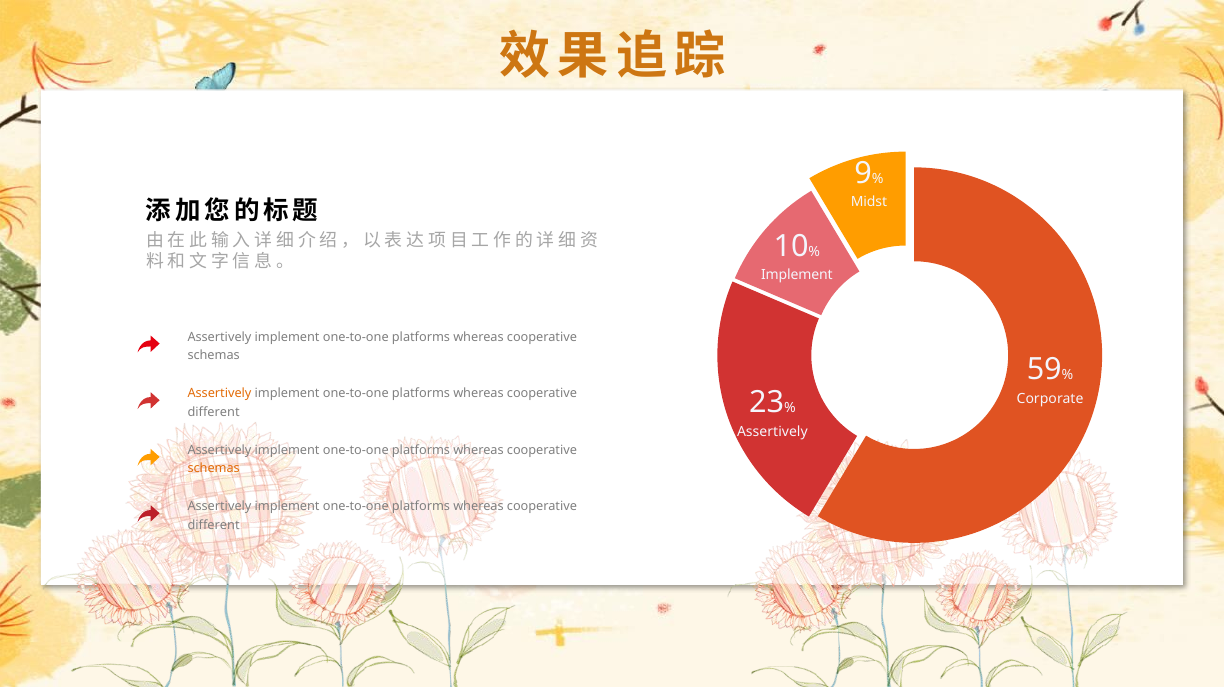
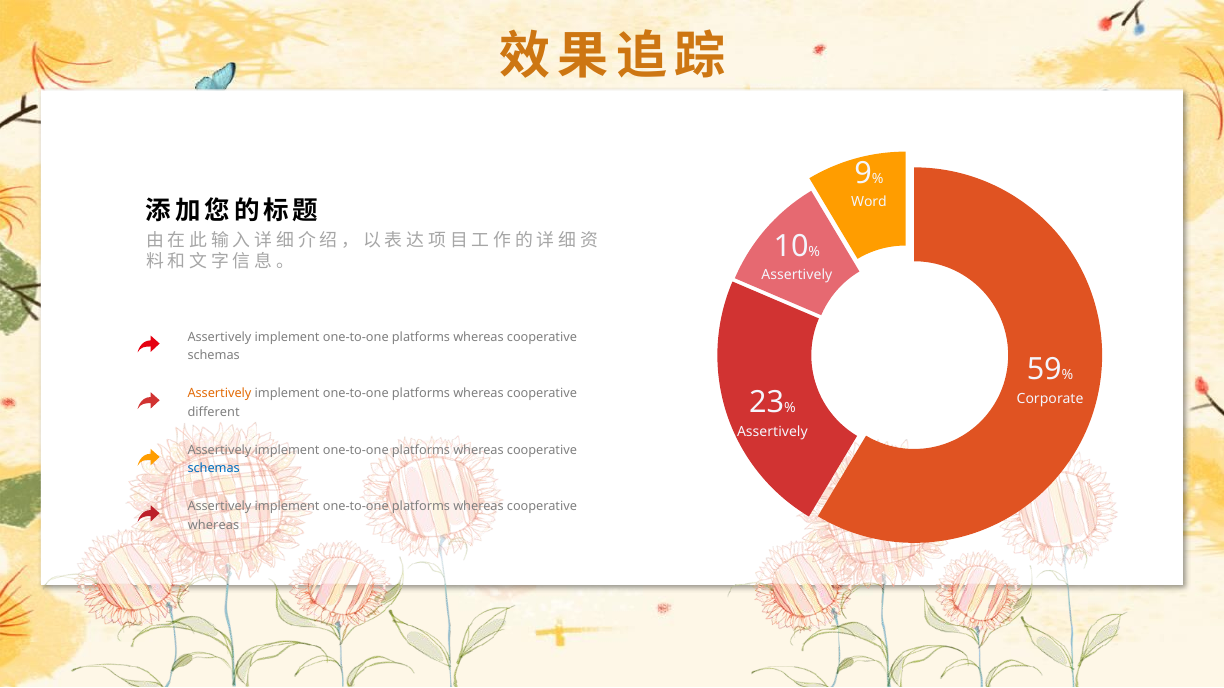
Midst: Midst -> Word (869, 202)
Implement: Implement -> Assertively (797, 275)
schemas colour: orange -> blue (214, 469)
different: different -> whereas (214, 525)
